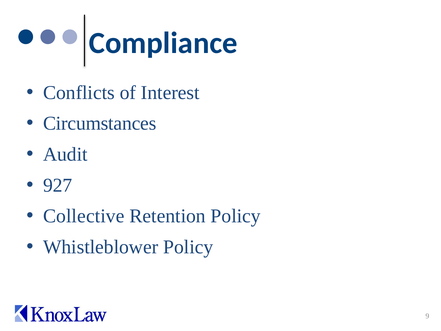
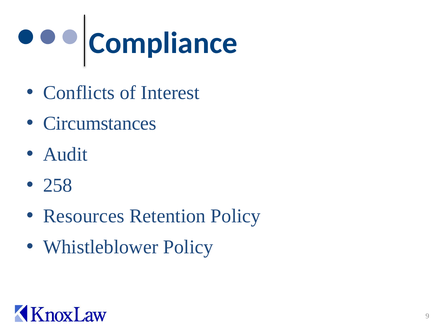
927: 927 -> 258 (58, 185)
Collective: Collective -> Resources (84, 216)
